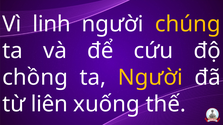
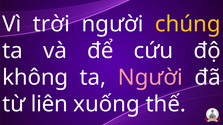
linh: linh -> trời (51, 24)
chồng: chồng -> không (35, 78)
Người colour: yellow -> pink (150, 78)
